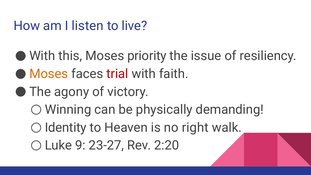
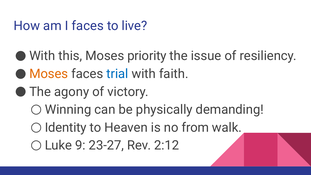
I listen: listen -> faces (88, 26)
trial colour: red -> blue (117, 74)
right: right -> from (195, 127)
2:20: 2:20 -> 2:12 (167, 145)
